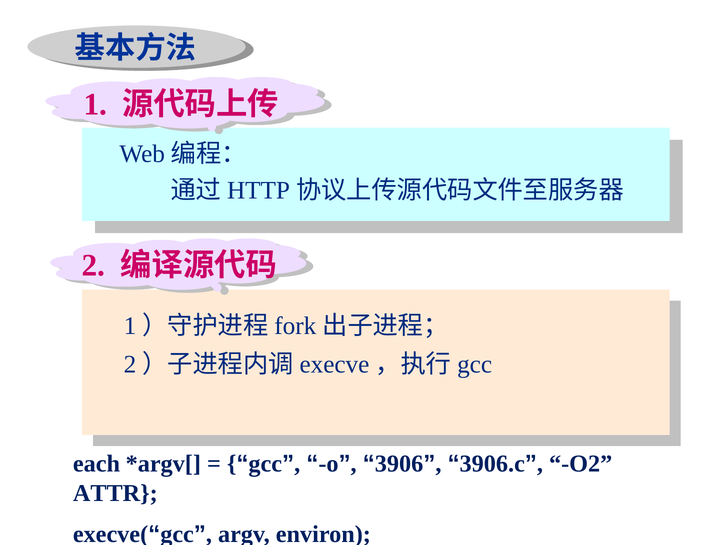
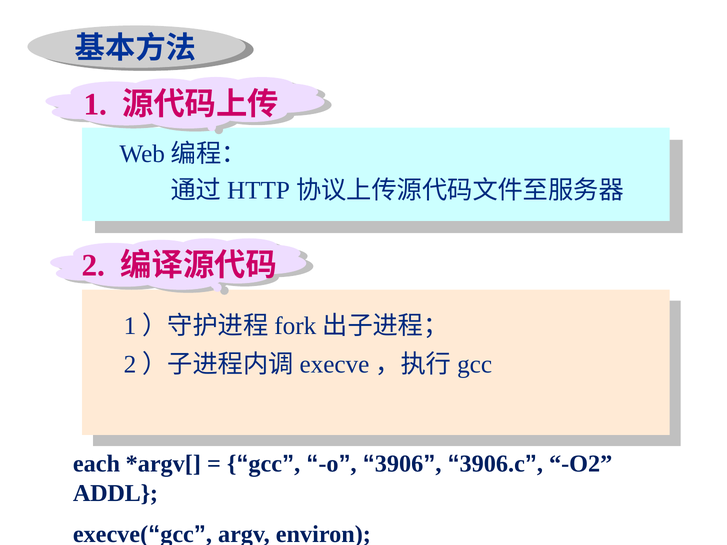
ATTR: ATTR -> ADDL (115, 493)
